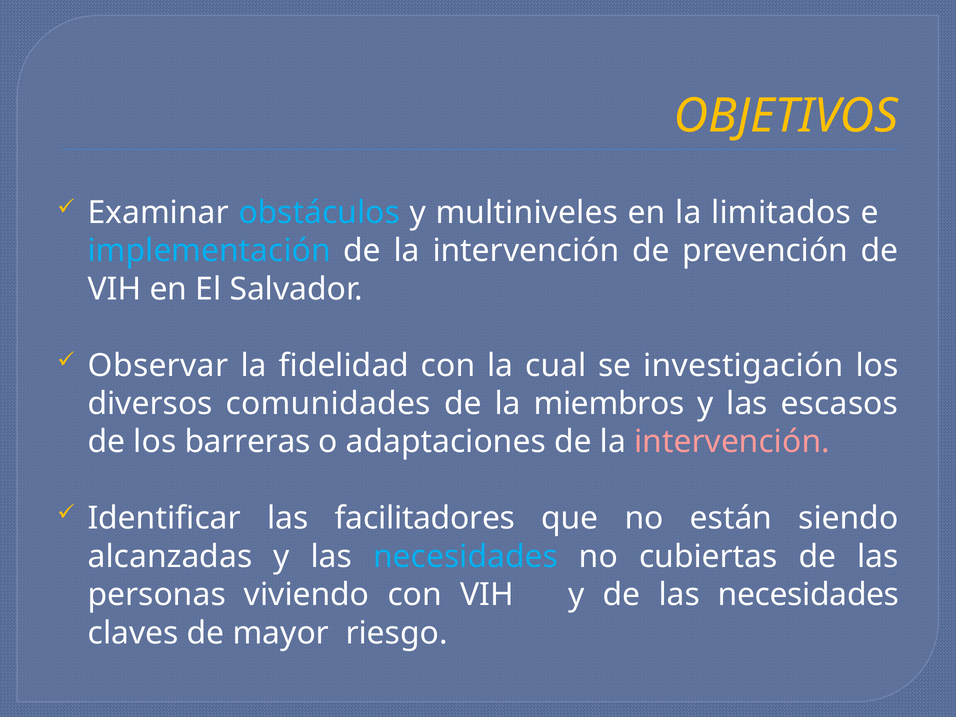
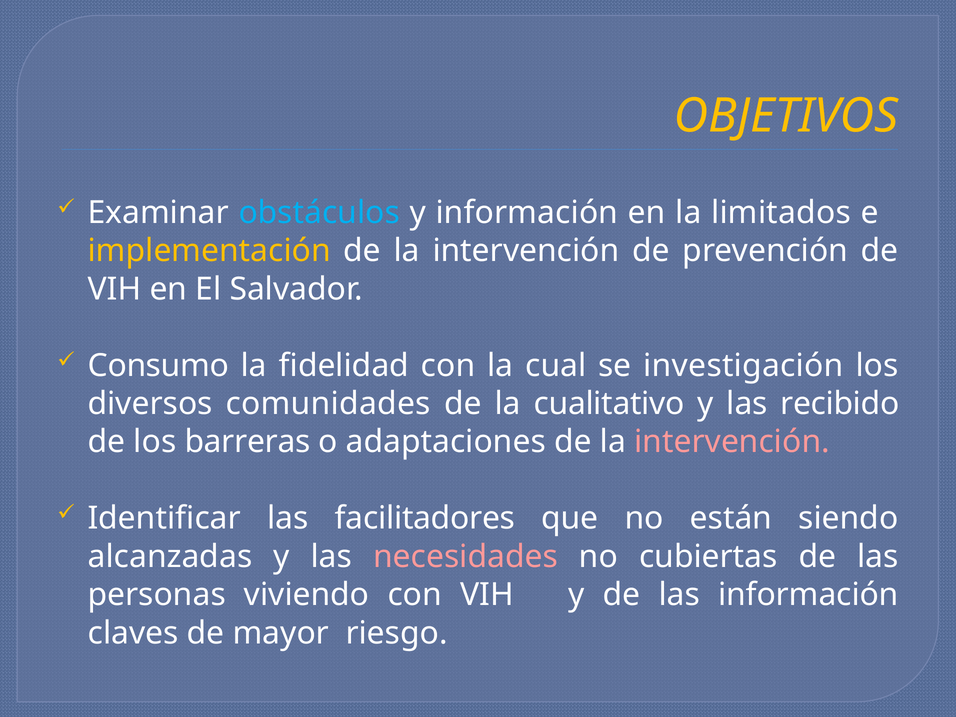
y multiniveles: multiniveles -> información (527, 213)
implementación colour: light blue -> yellow (209, 251)
Observar: Observar -> Consumo (158, 365)
miembros: miembros -> cualitativo (609, 404)
escasos: escasos -> recibido (840, 404)
necesidades colour: light blue -> pink (466, 557)
de las necesidades: necesidades -> información (808, 595)
